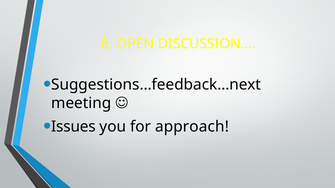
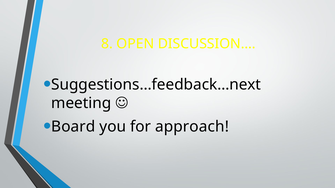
Issues: Issues -> Board (73, 127)
